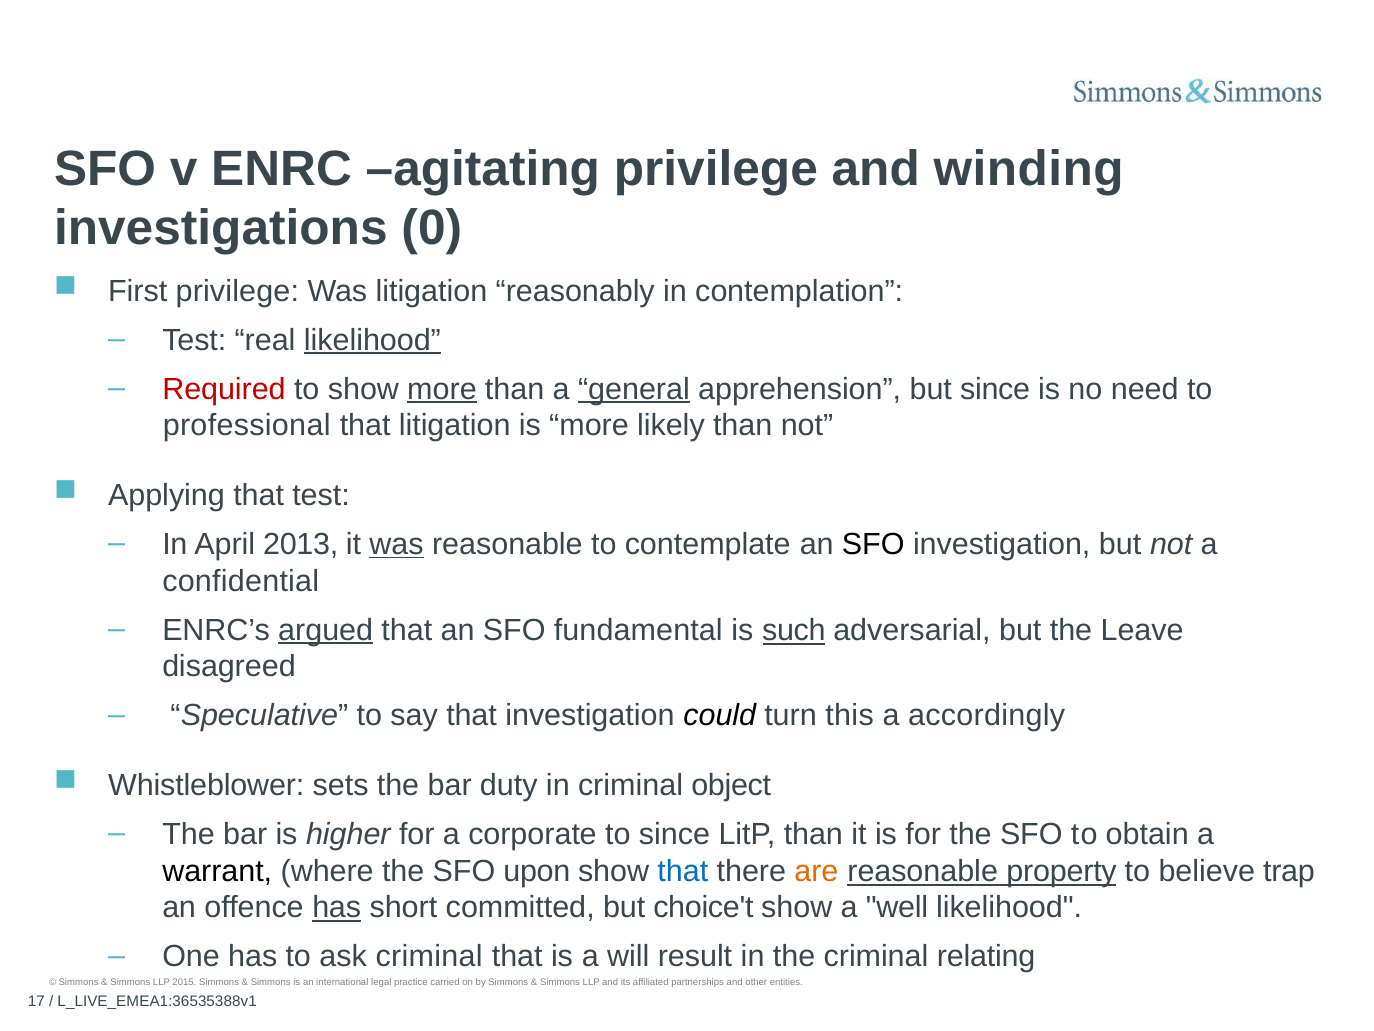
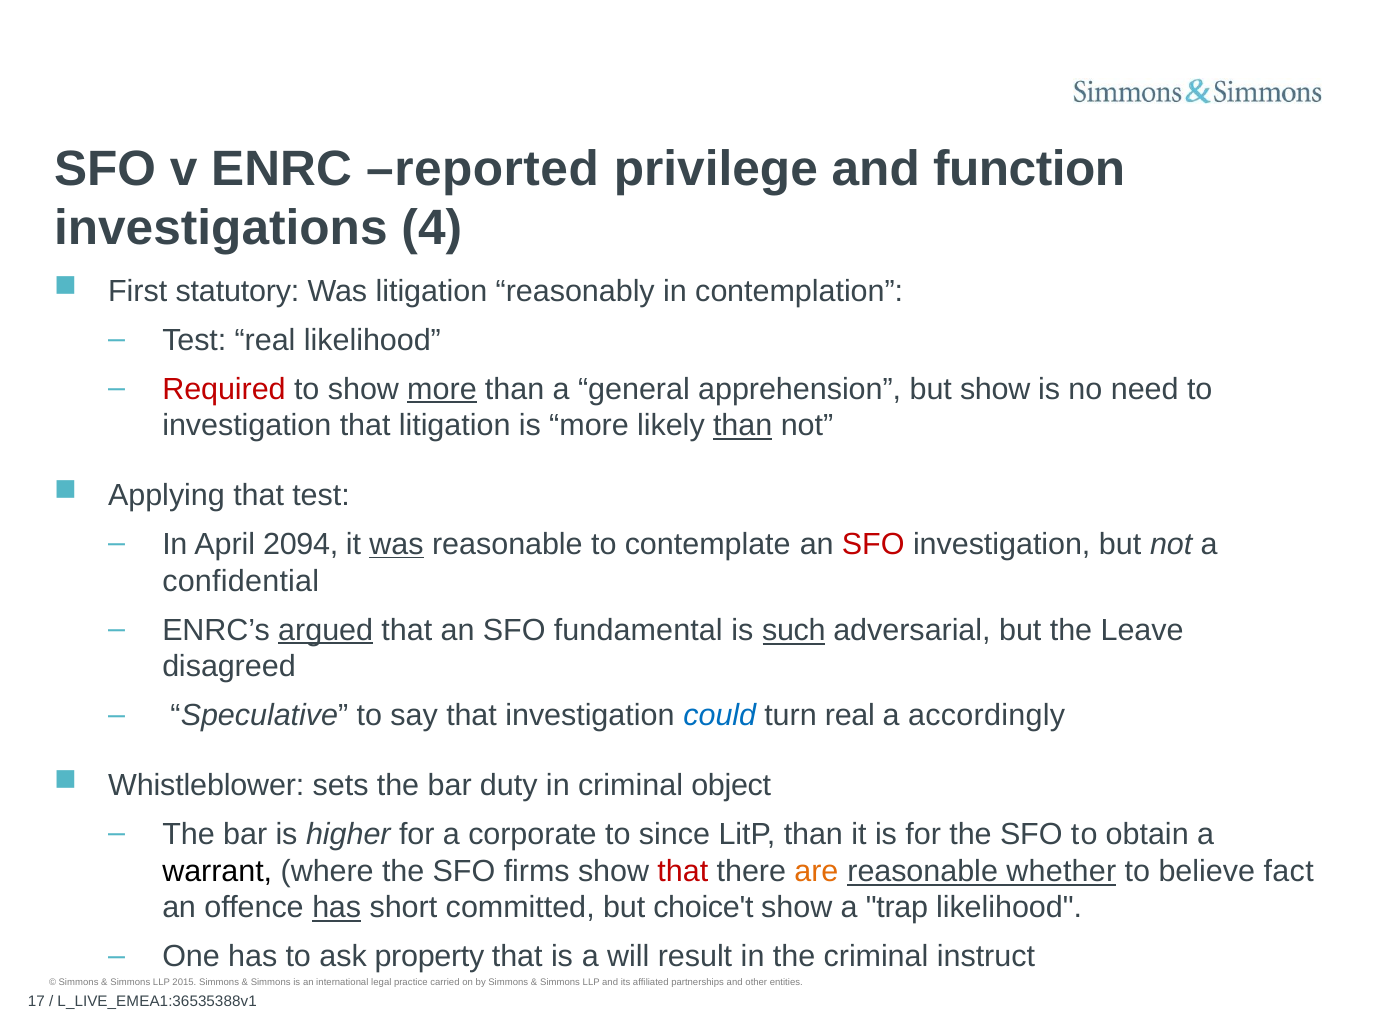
agitating: agitating -> reported (483, 169)
winding: winding -> function (1029, 169)
0: 0 -> 4 (432, 228)
First privilege: privilege -> statutory (237, 291)
likelihood underline: present -> none (372, 340)
general underline: present -> none (634, 389)
but since: since -> show (995, 389)
professional: professional -> investigation (247, 426)
than underline: none -> present (743, 426)
2013: 2013 -> 2094 (301, 544)
SFO colour: black -> red (873, 544)
could colour: black -> blue (720, 715)
turn this: this -> real (850, 715)
upon: upon -> firms (537, 871)
that colour: blue -> red (683, 871)
property: property -> whether (1061, 871)
trap: trap -> fact (1289, 871)
well: well -> trap (897, 907)
ask criminal: criminal -> property (429, 956)
relating: relating -> instruct (986, 956)
